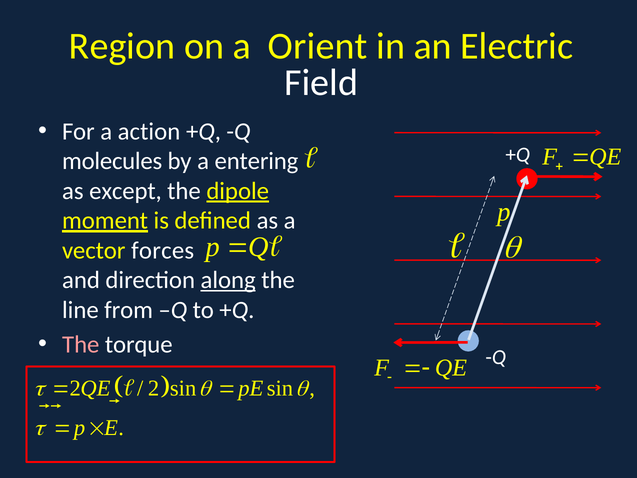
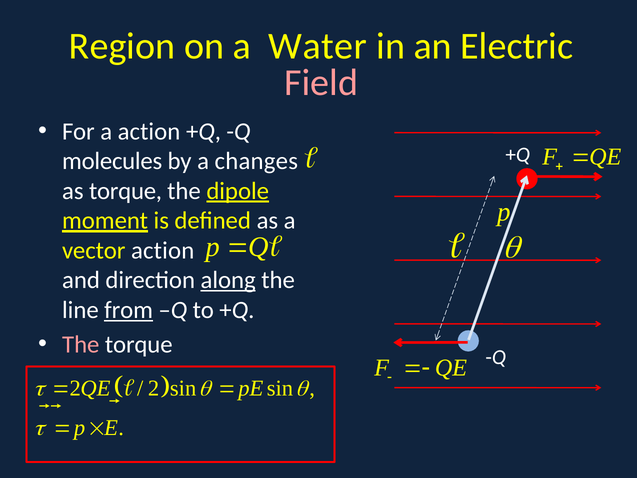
Orient: Orient -> Water (318, 46)
Field colour: white -> pink (321, 83)
entering: entering -> changes (256, 161)
as except: except -> torque (126, 191)
vector forces: forces -> action (163, 250)
from underline: none -> present (129, 310)
